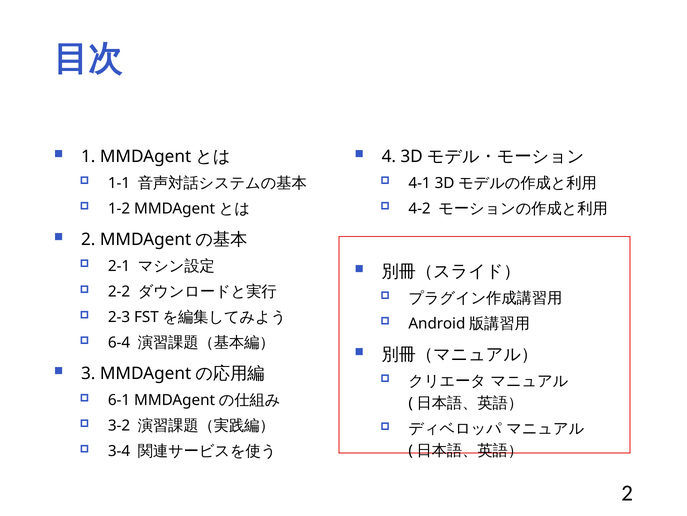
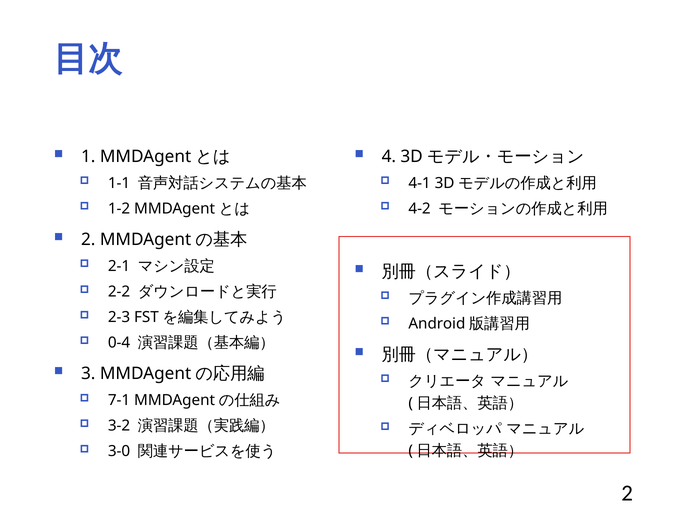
6-4: 6-4 -> 0-4 (119, 342)
6-1: 6-1 -> 7-1 (119, 400)
3-4: 3-4 -> 3-0 (119, 451)
